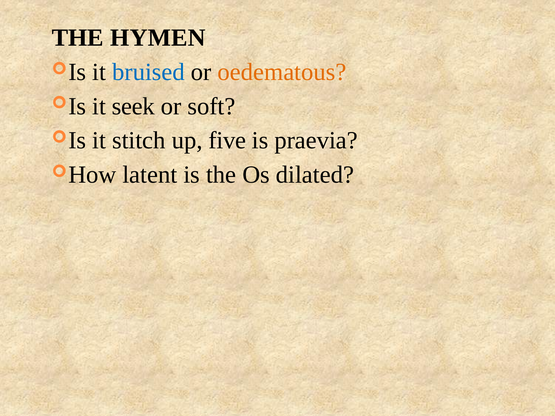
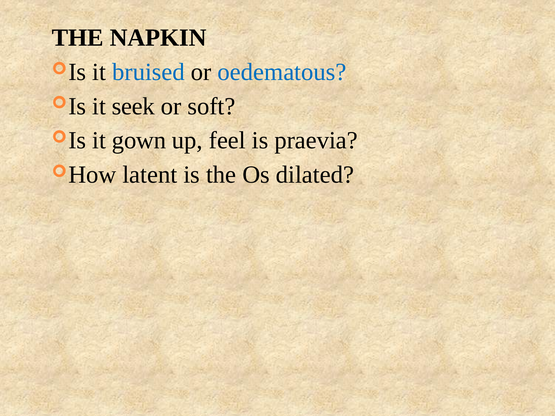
HYMEN: HYMEN -> NAPKIN (158, 38)
oedematous colour: orange -> blue (282, 72)
stitch: stitch -> gown (139, 141)
five: five -> feel (227, 141)
